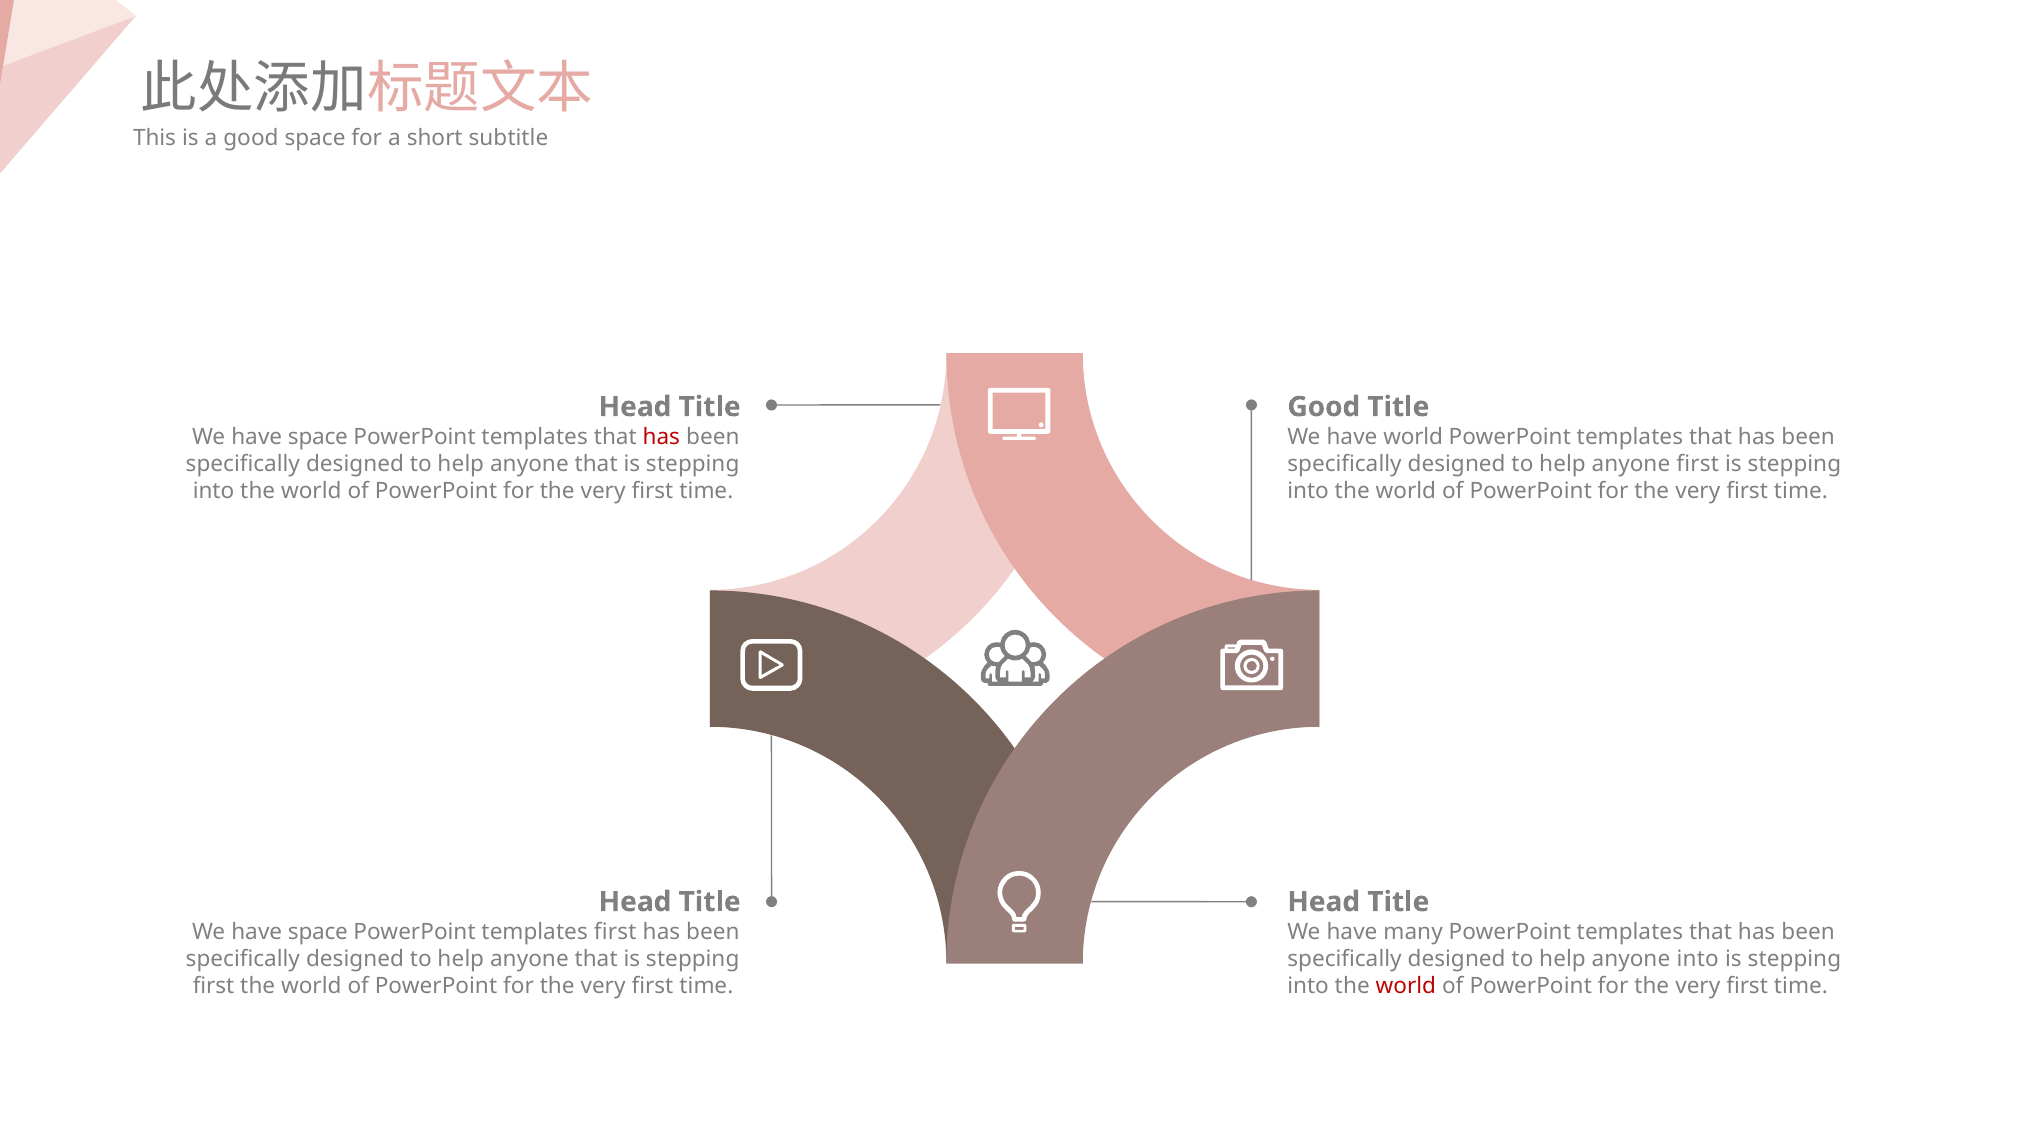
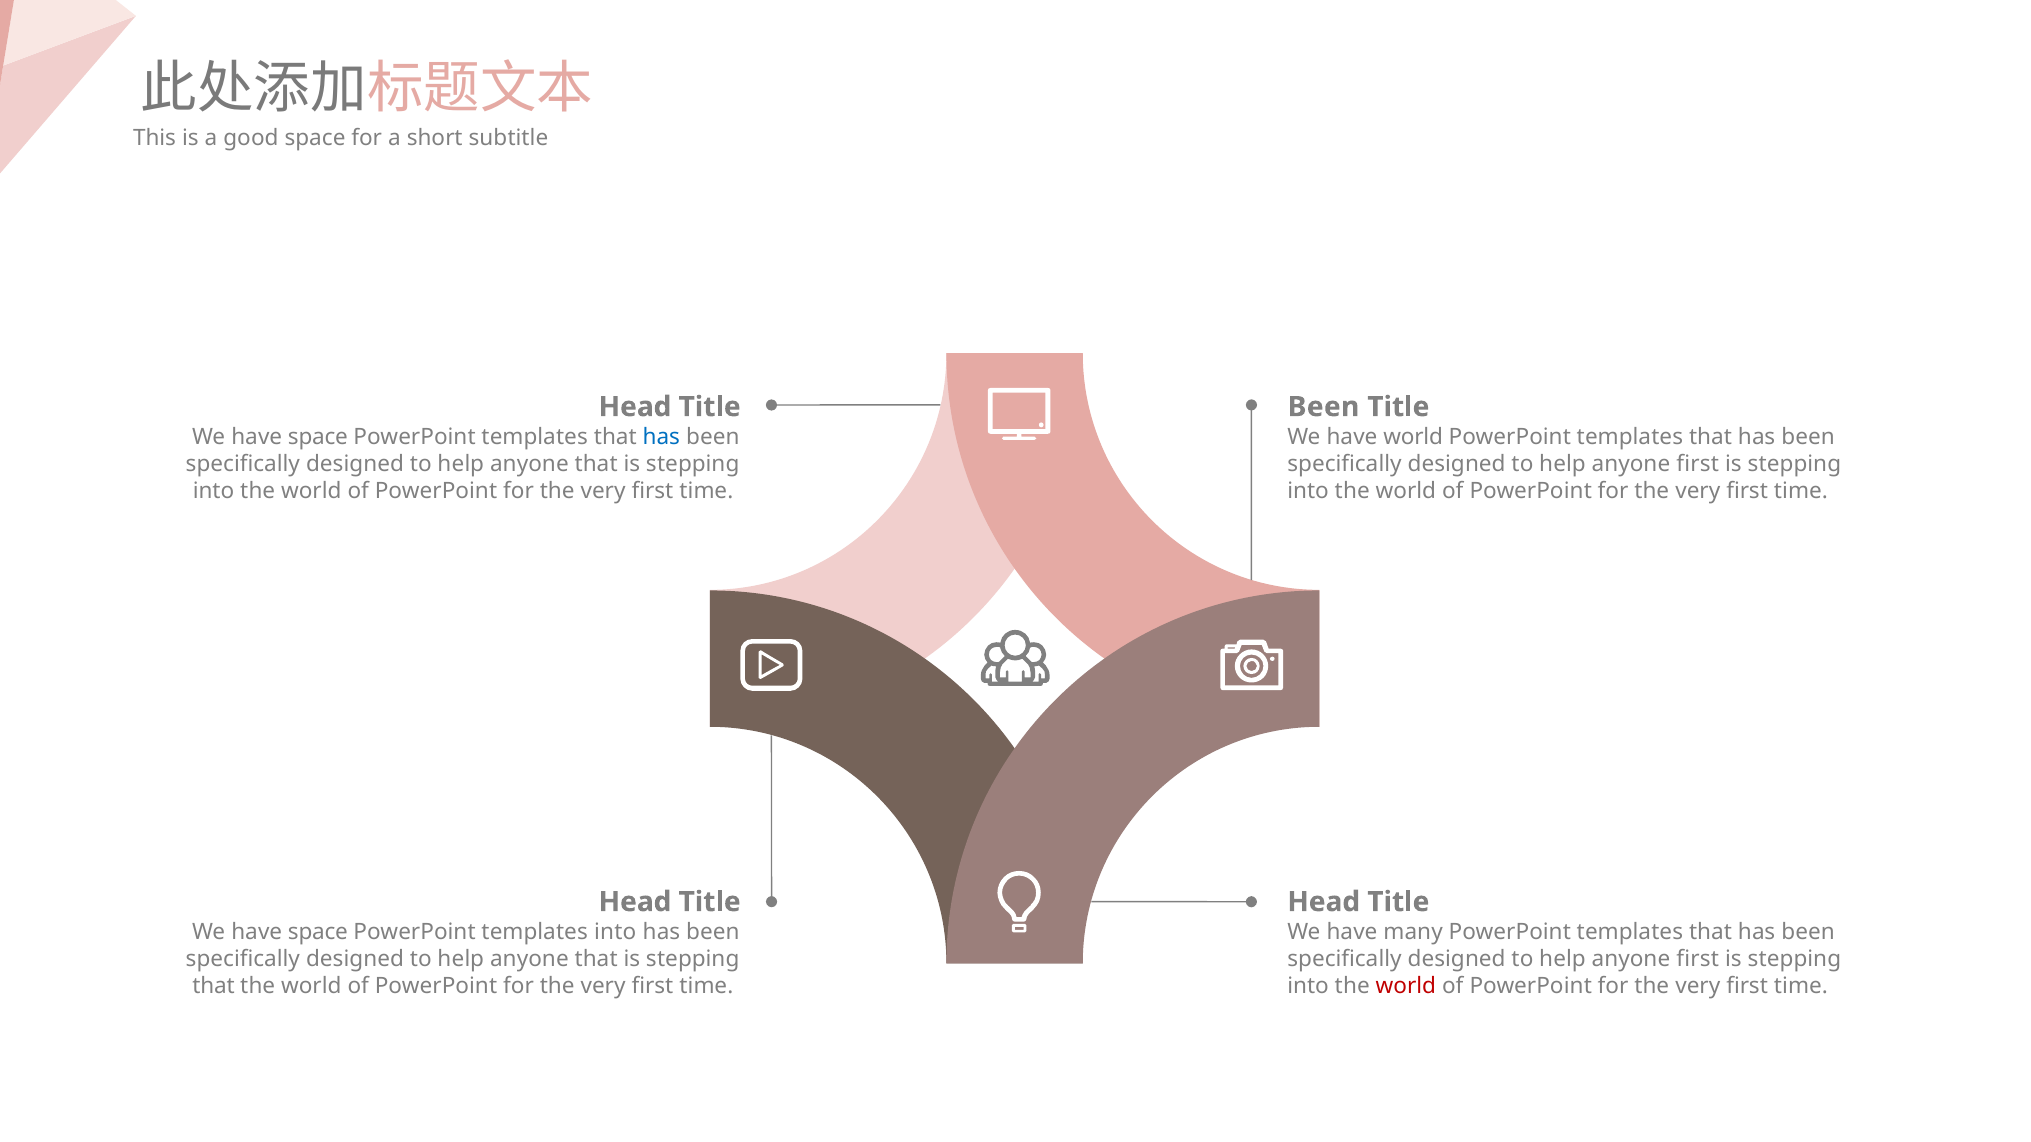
Good: Good -> Been (1324, 407)
has colour: red -> blue (661, 437)
templates first: first -> into (615, 932)
into: into -> first (1698, 959)
first: first -> that (214, 986)
